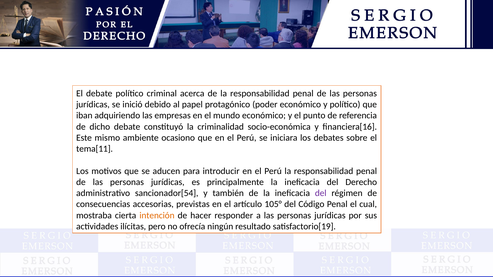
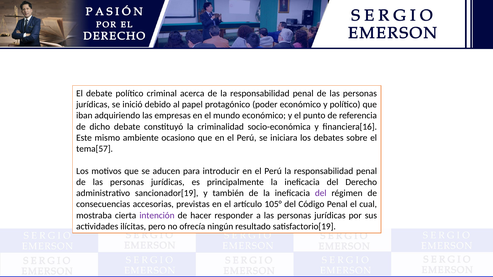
tema[11: tema[11 -> tema[57 (95, 149)
sancionador[54: sancionador[54 -> sancionador[19 (167, 193)
intención colour: orange -> purple (157, 216)
